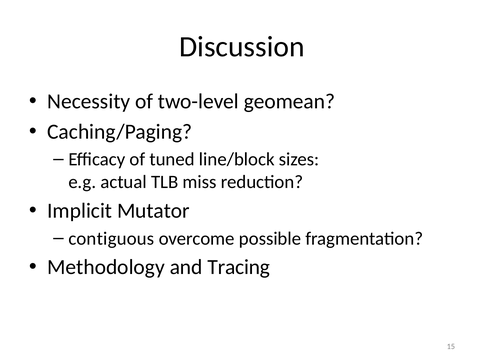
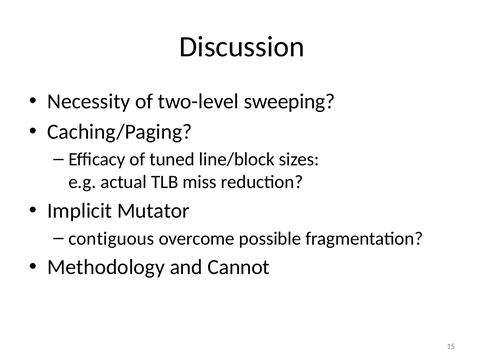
geomean: geomean -> sweeping (290, 102)
Tracing: Tracing -> Cannot (239, 267)
